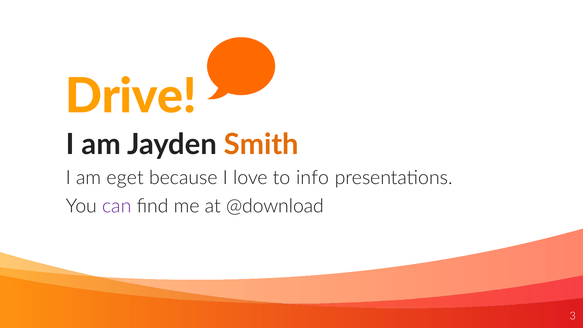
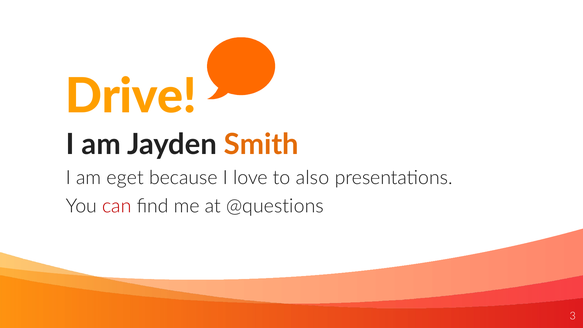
info: info -> also (313, 178)
can colour: purple -> red (117, 206)
@download: @download -> @questions (275, 206)
